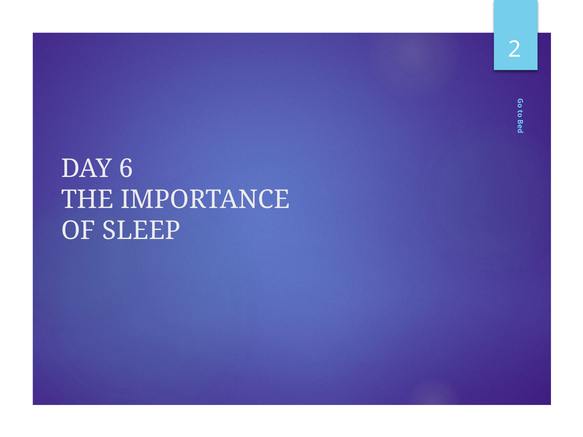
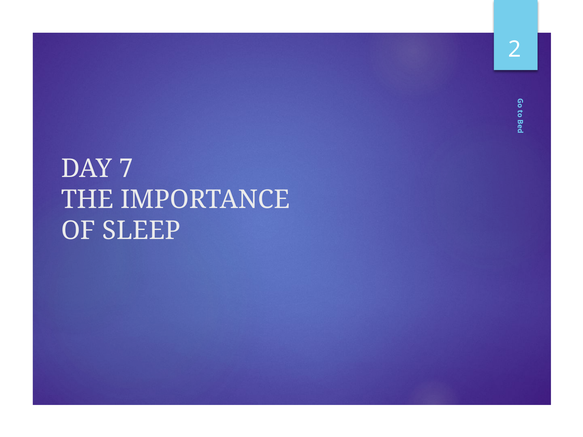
6: 6 -> 7 (126, 169)
